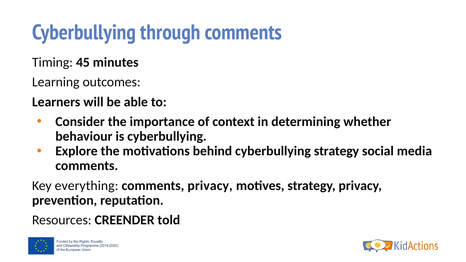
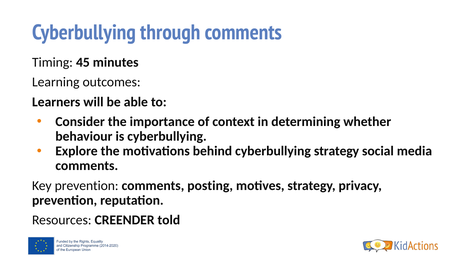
Key everything: everything -> prevention (87, 186)
comments privacy: privacy -> posting (210, 186)
